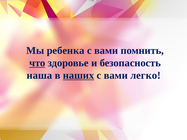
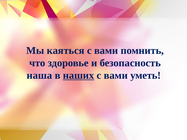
ребенка: ребенка -> каяться (66, 51)
что underline: present -> none (37, 63)
легко: легко -> уметь (146, 76)
